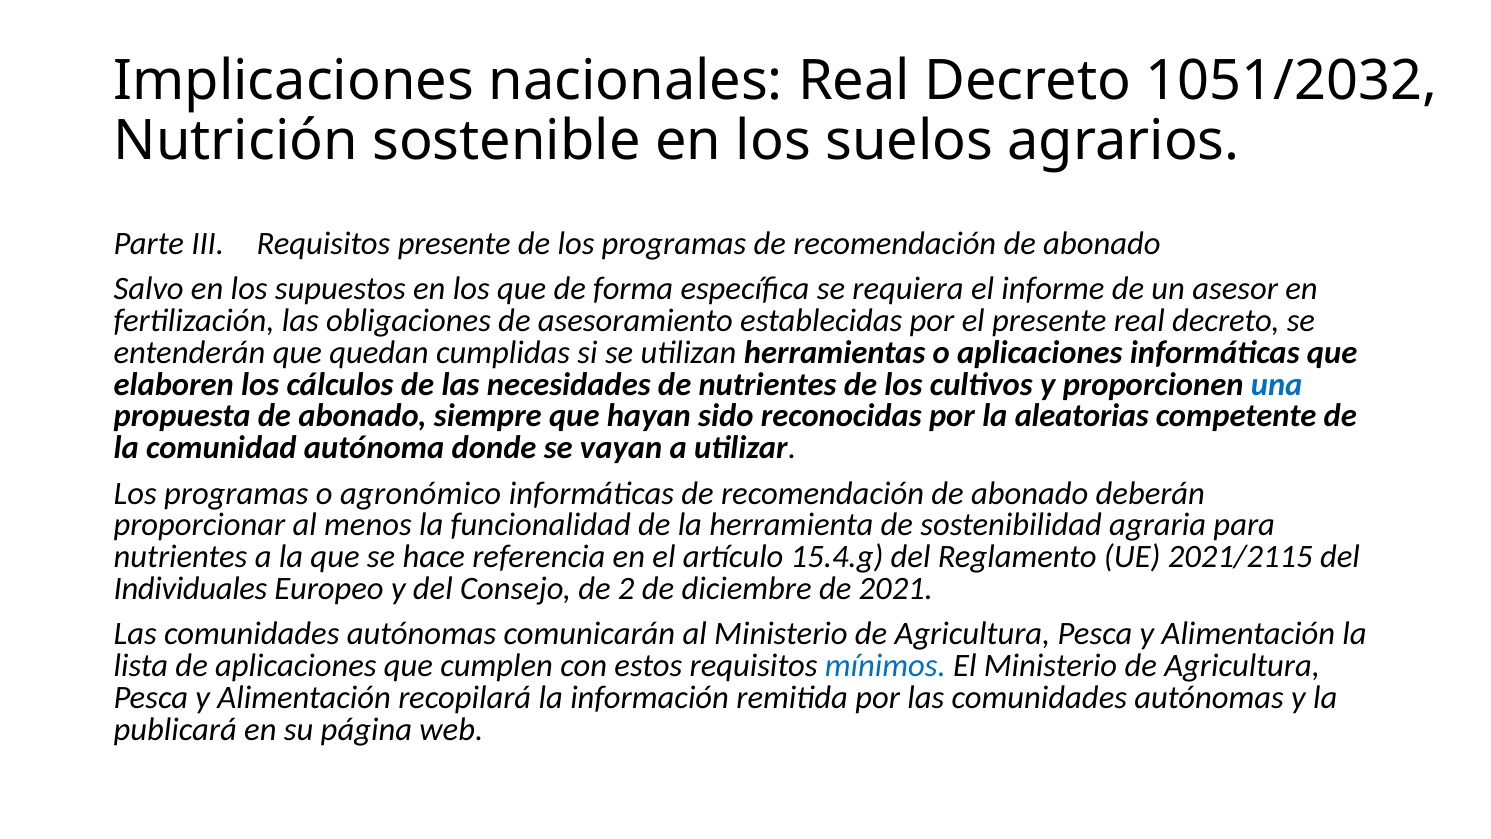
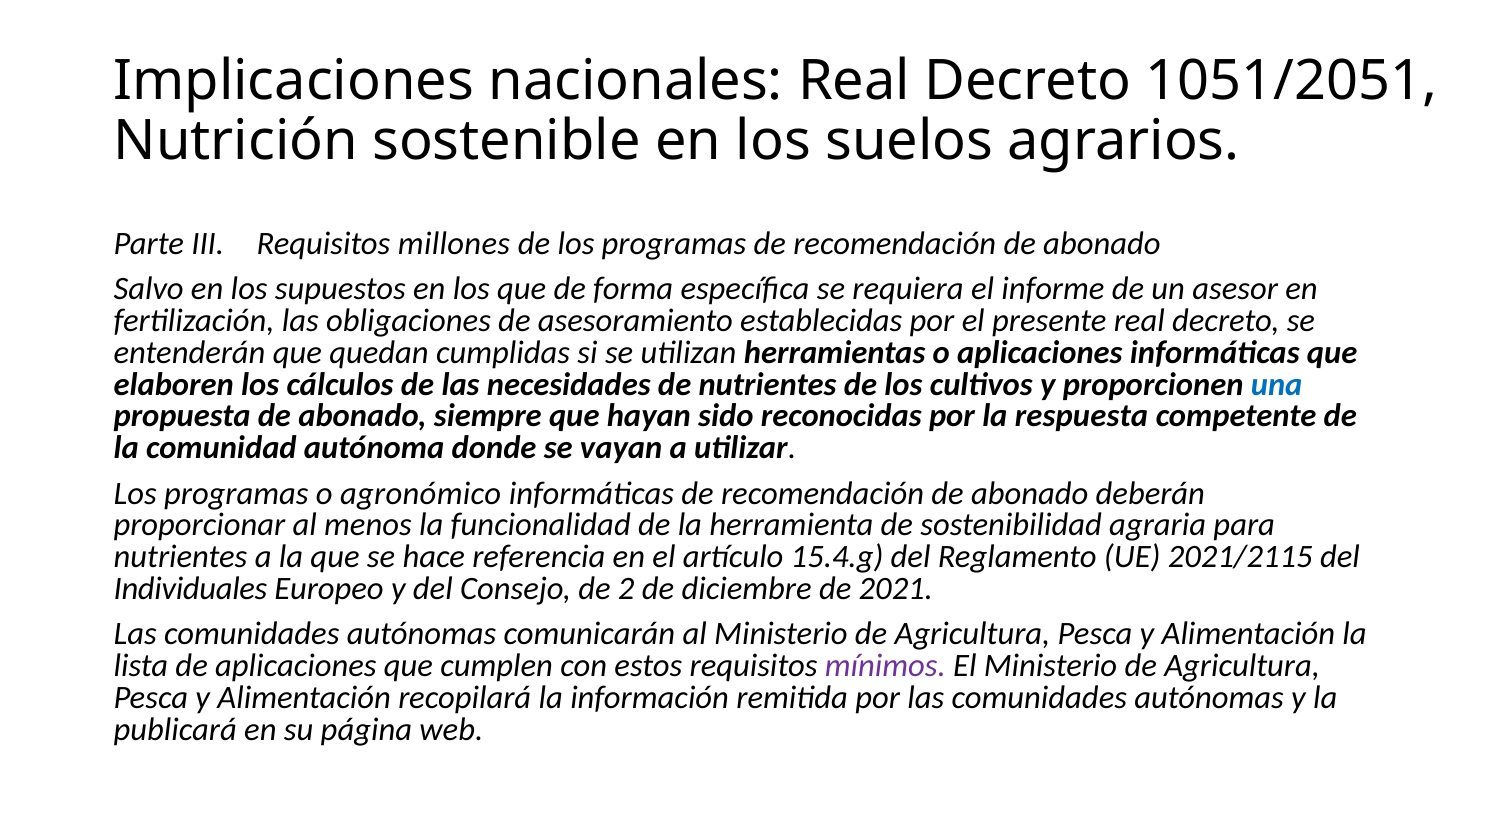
1051/2032: 1051/2032 -> 1051/2051 (1291, 81)
Requisitos presente: presente -> millones (454, 243)
aleatorias: aleatorias -> respuesta (1081, 416)
mínimos colour: blue -> purple (885, 666)
